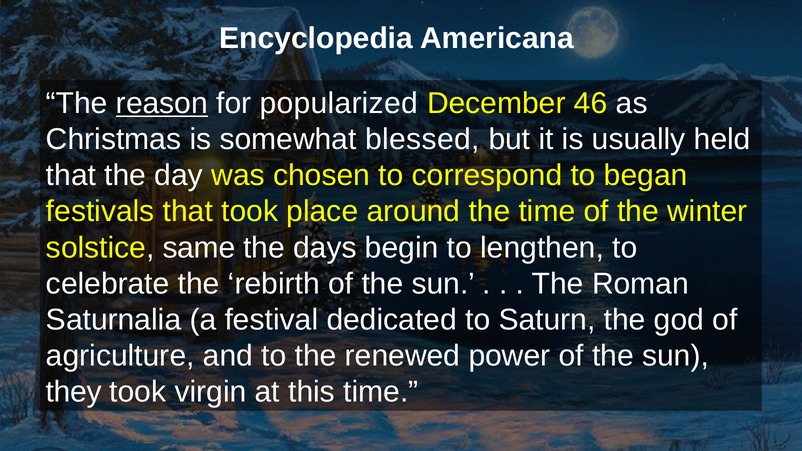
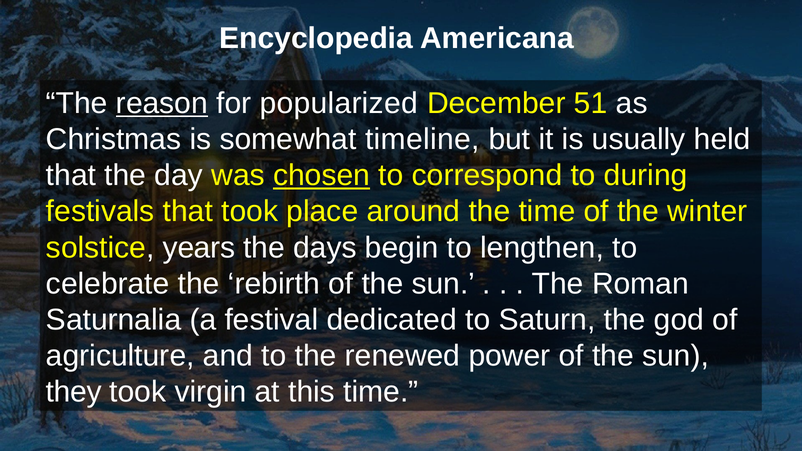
46: 46 -> 51 (591, 103)
blessed: blessed -> timeline (422, 139)
chosen underline: none -> present (322, 175)
began: began -> during (646, 175)
same: same -> years (199, 248)
